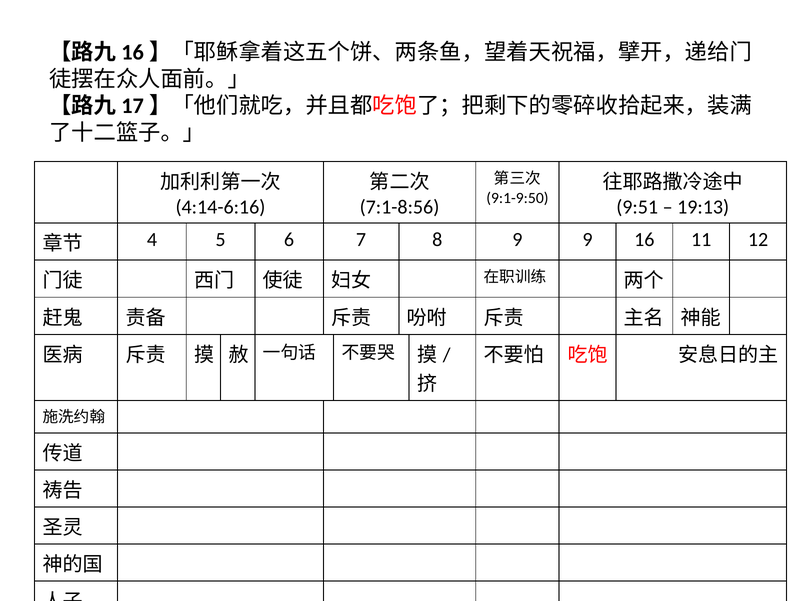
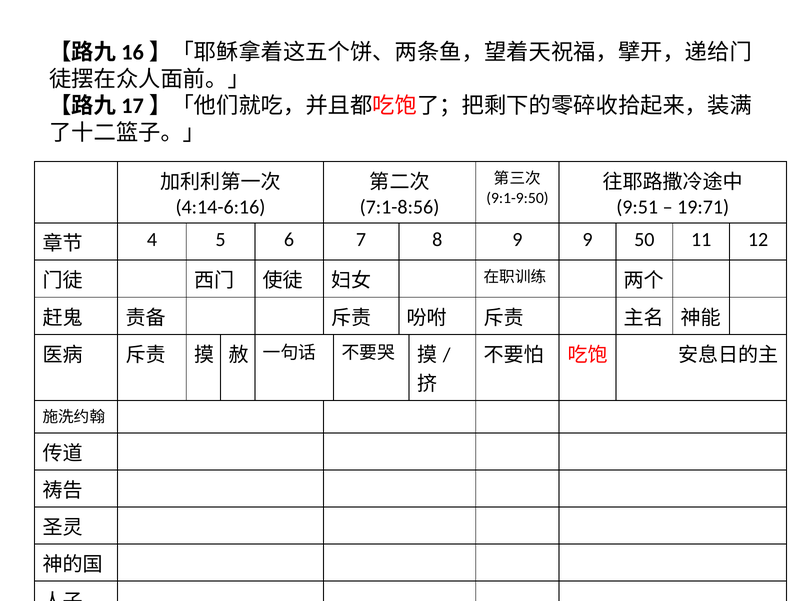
19:13: 19:13 -> 19:71 (703, 207)
16: 16 -> 50 (644, 240)
